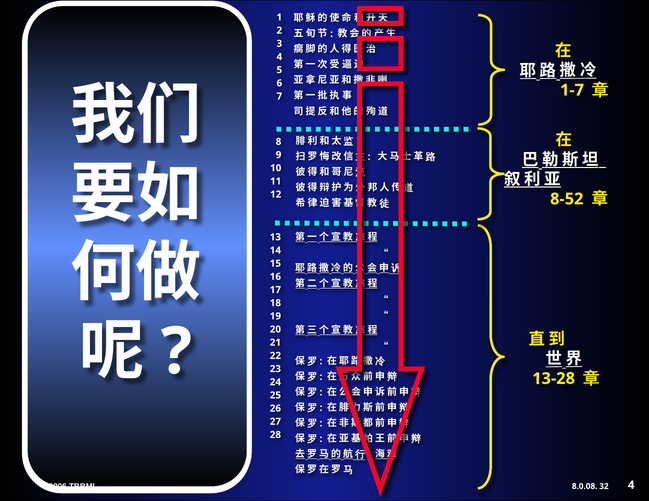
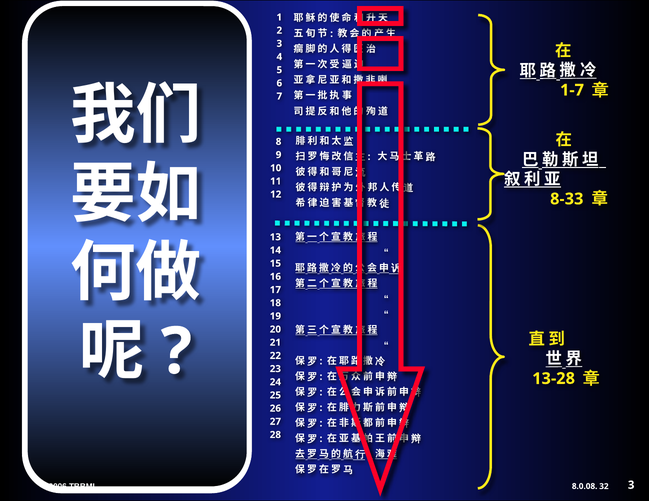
8-52: 8-52 -> 8-33 (567, 199)
32 4: 4 -> 3 (631, 485)
